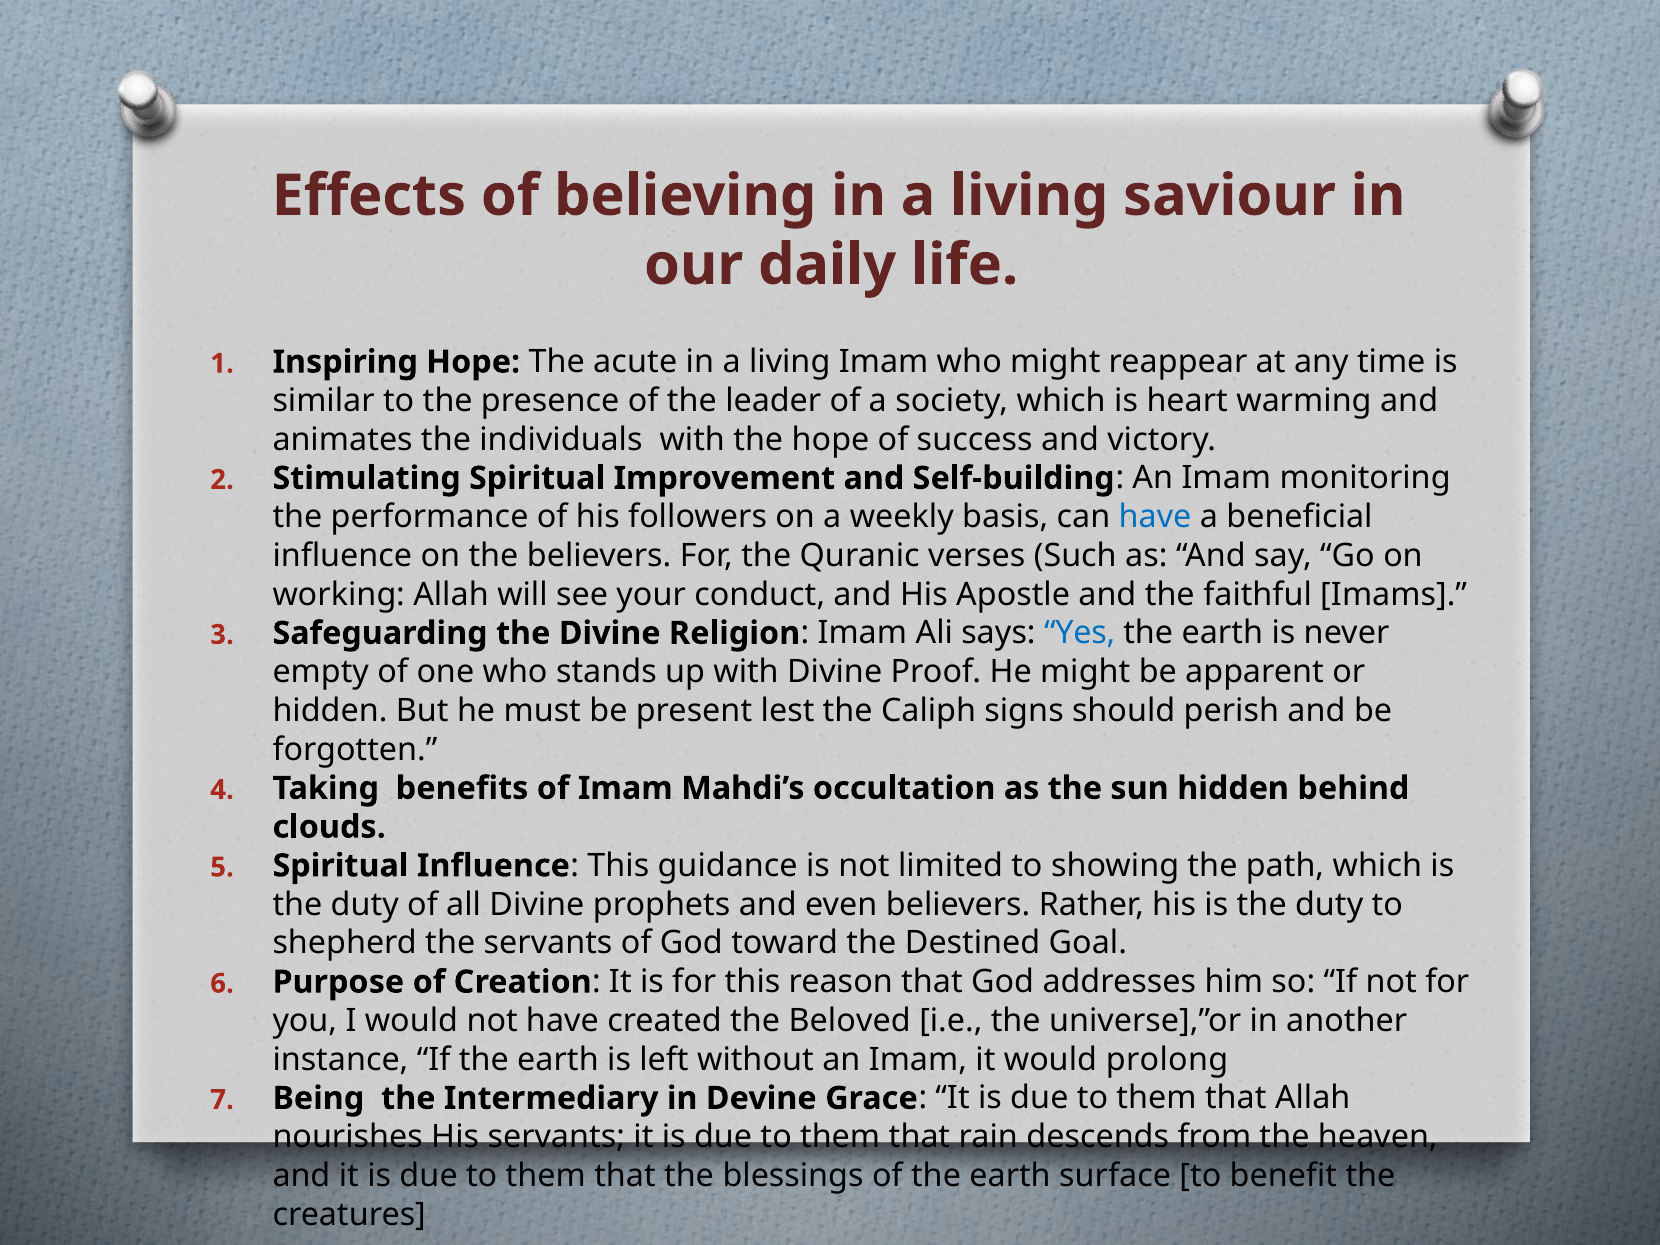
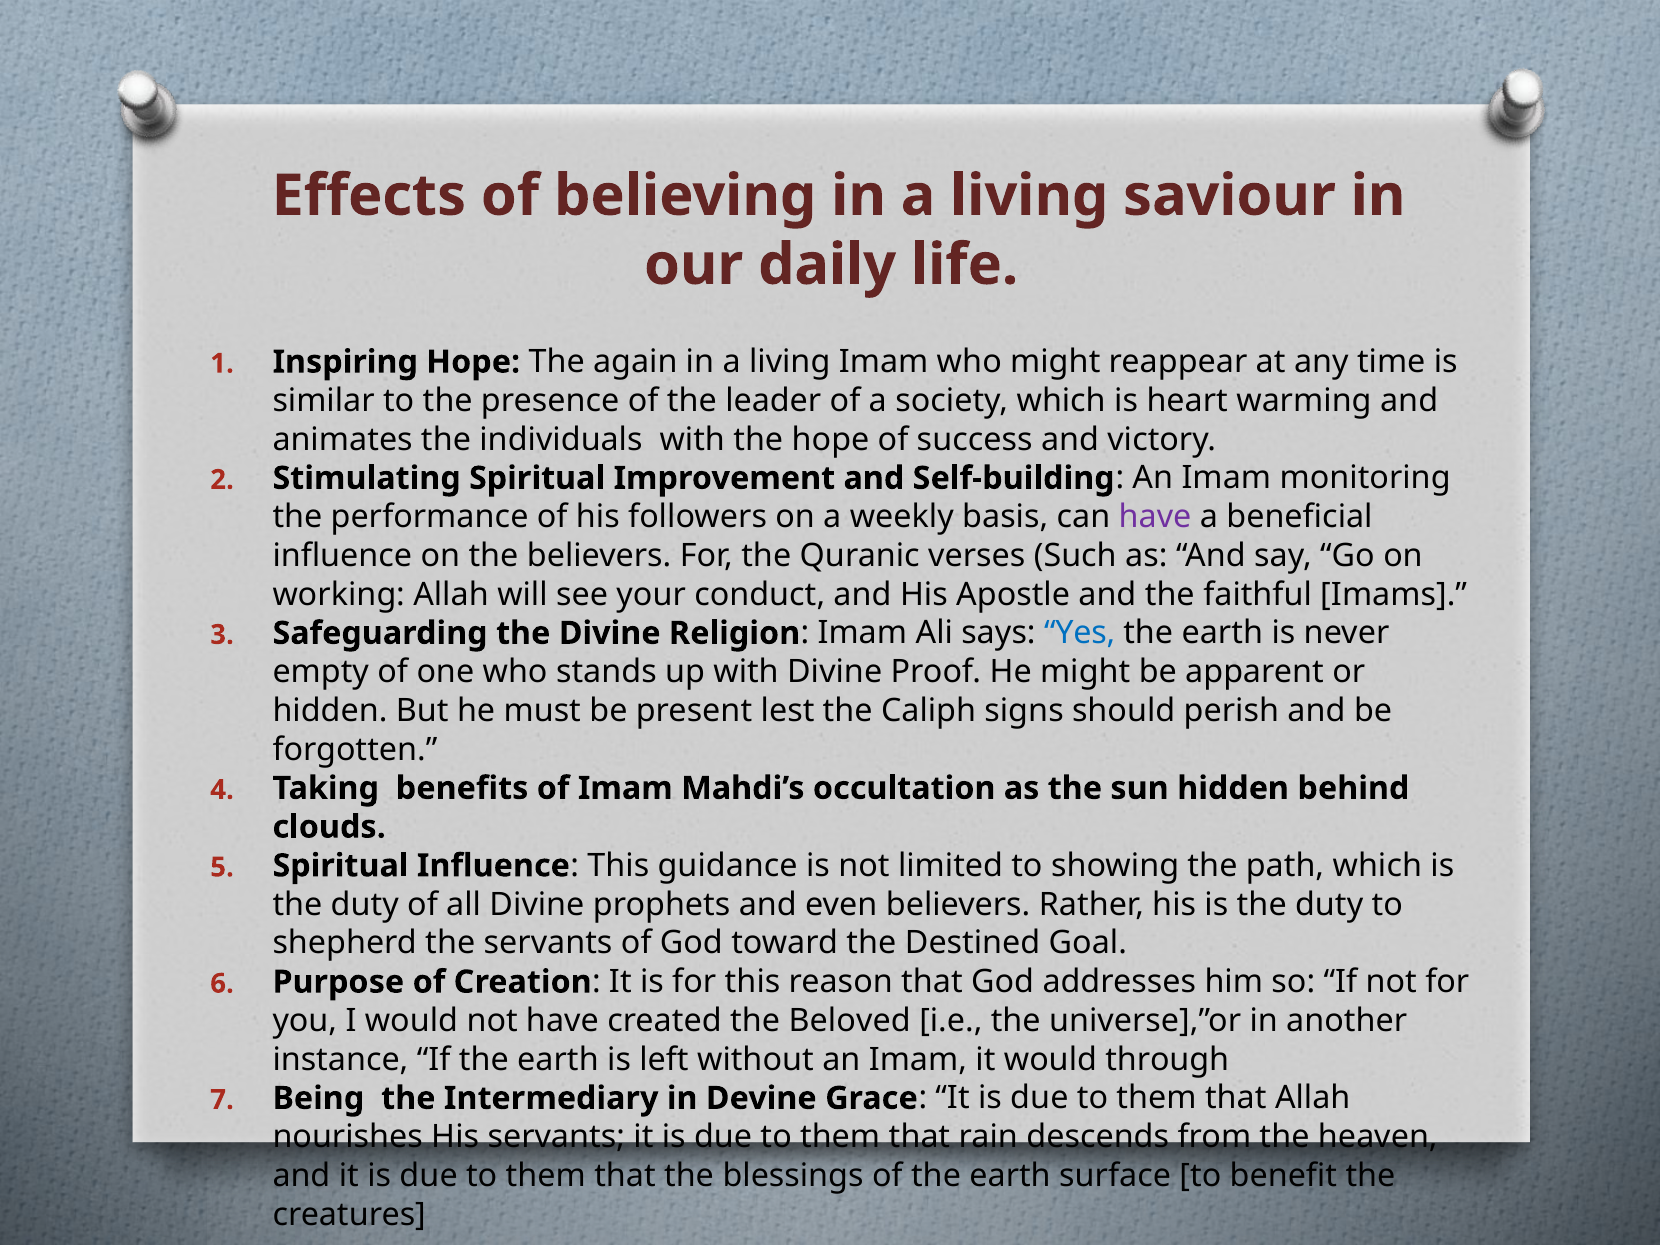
acute: acute -> again (635, 362)
have colour: blue -> purple (1155, 517)
prolong: prolong -> through (1167, 1060)
